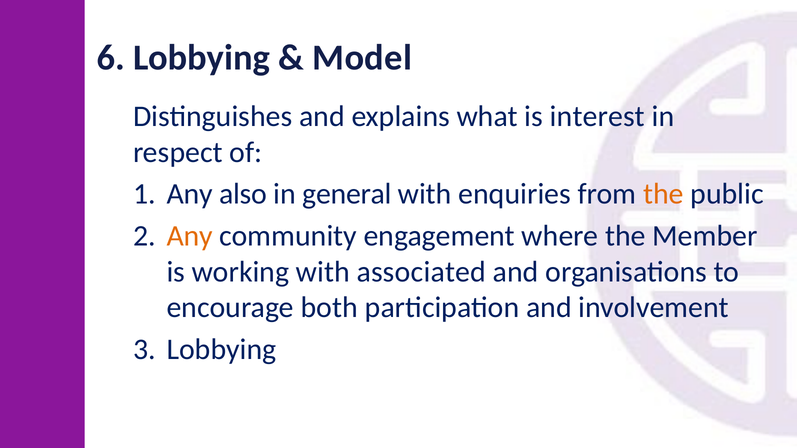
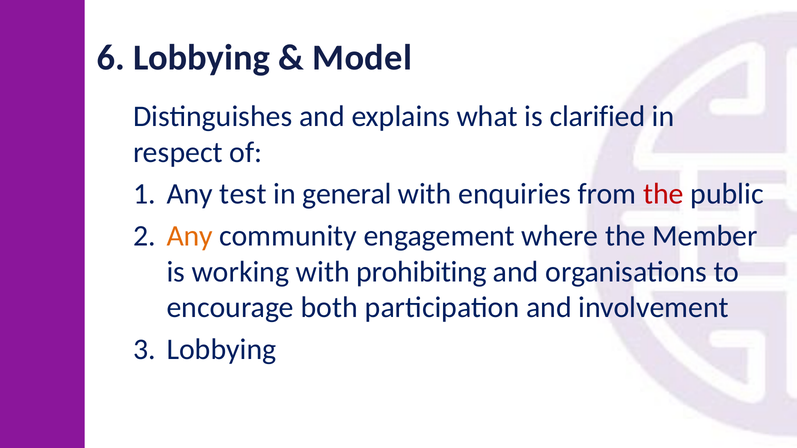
interest: interest -> clarified (597, 117)
also: also -> test (243, 194)
the colour: orange -> red (663, 194)
associated: associated -> prohibiting (422, 272)
